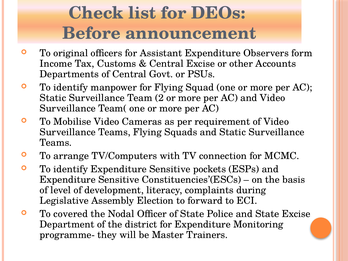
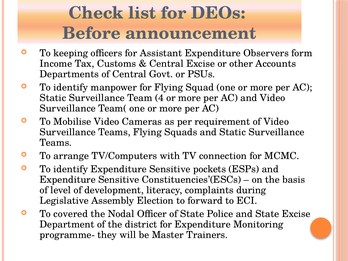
original: original -> keeping (71, 53)
2: 2 -> 4 (159, 98)
